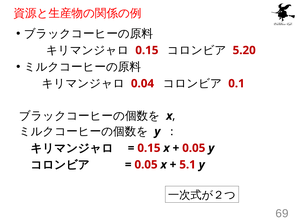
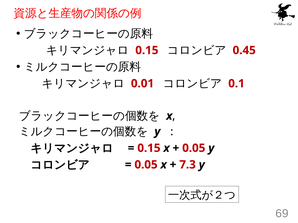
5.20: 5.20 -> 0.45 (244, 50)
0.04: 0.04 -> 0.01 (142, 84)
5.1: 5.1 -> 7.3 (188, 165)
